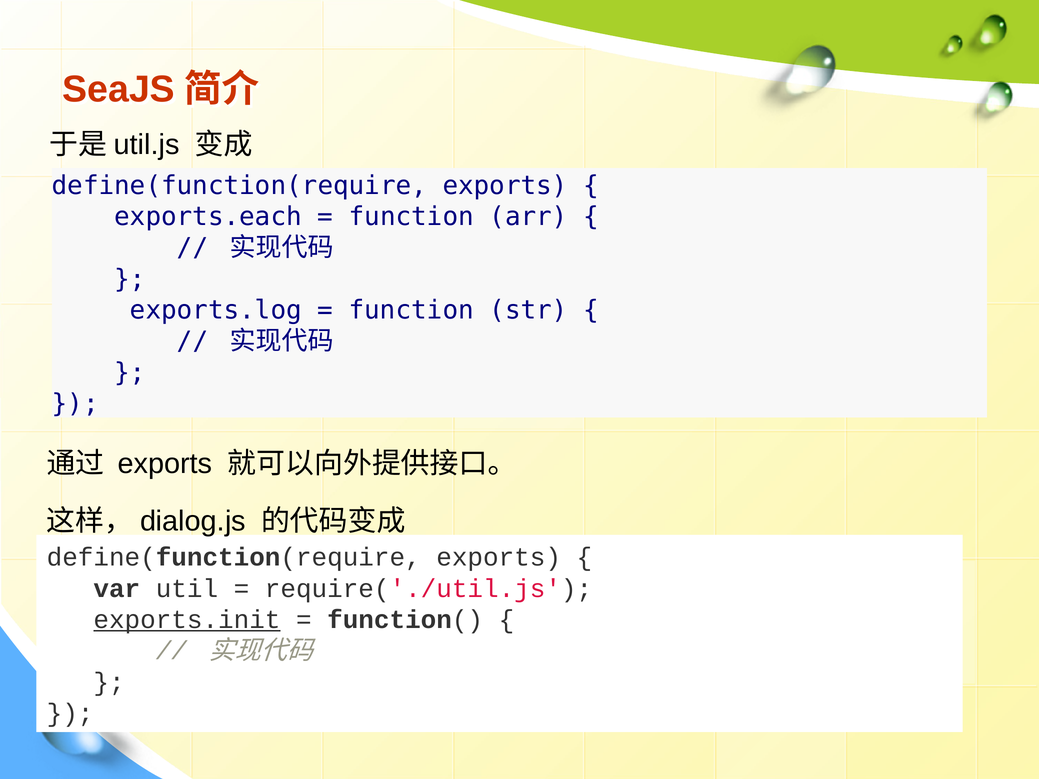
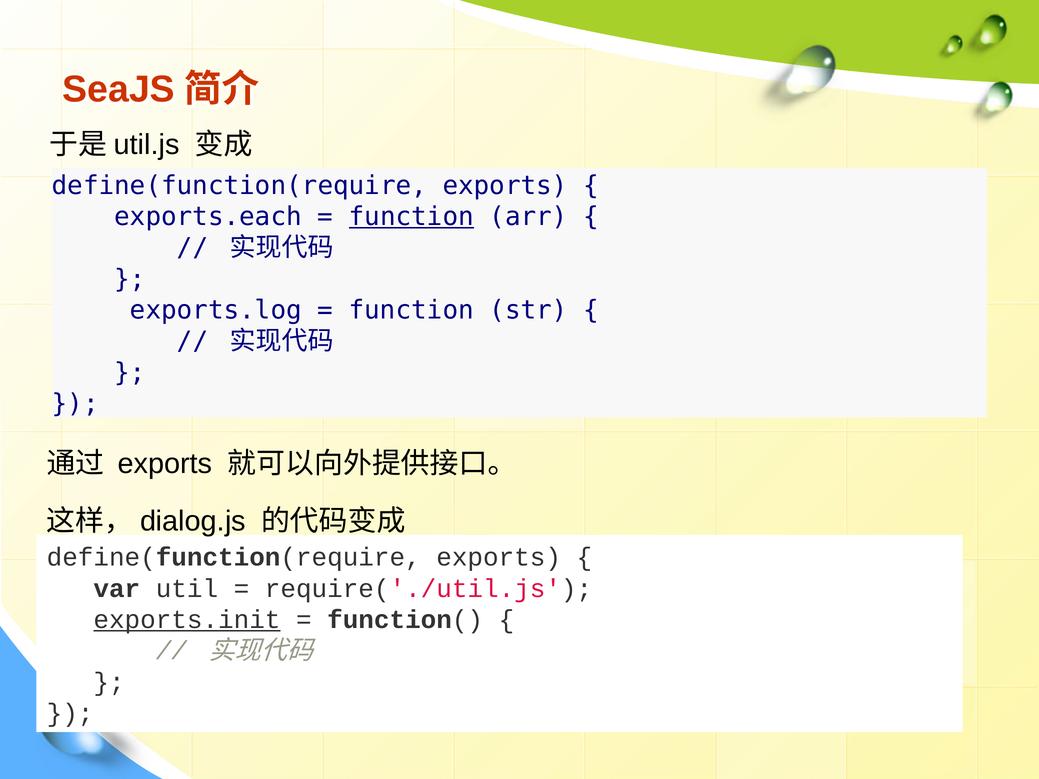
function underline: none -> present (411, 217)
